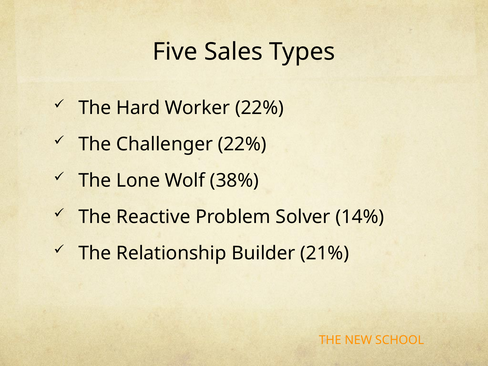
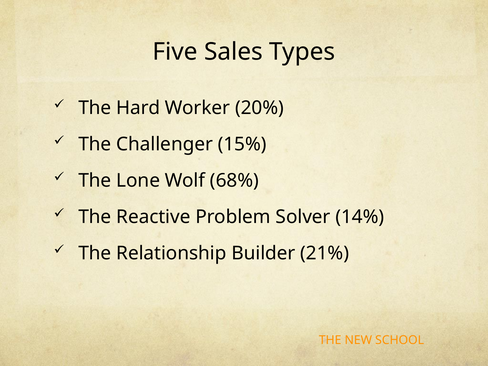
Worker 22%: 22% -> 20% (259, 108)
Challenger 22%: 22% -> 15% (242, 144)
38%: 38% -> 68% (234, 180)
